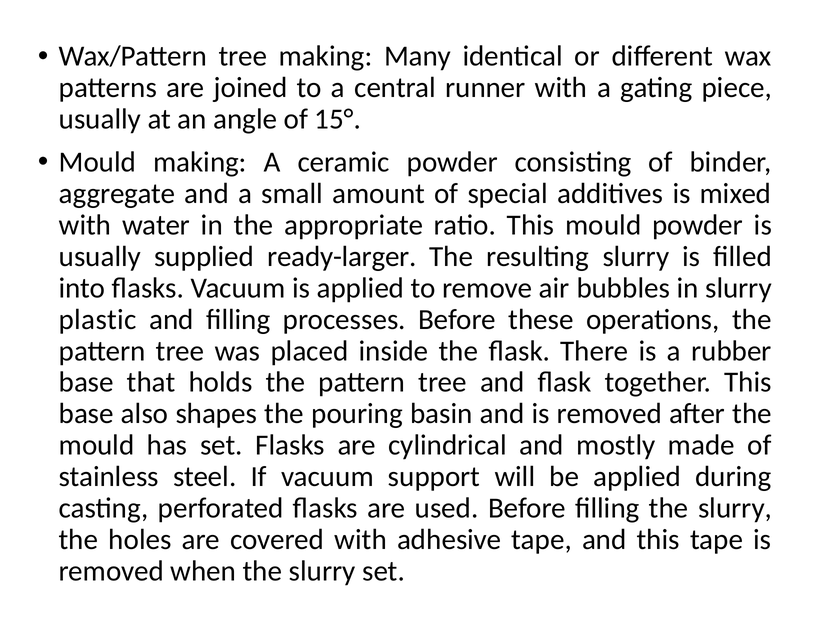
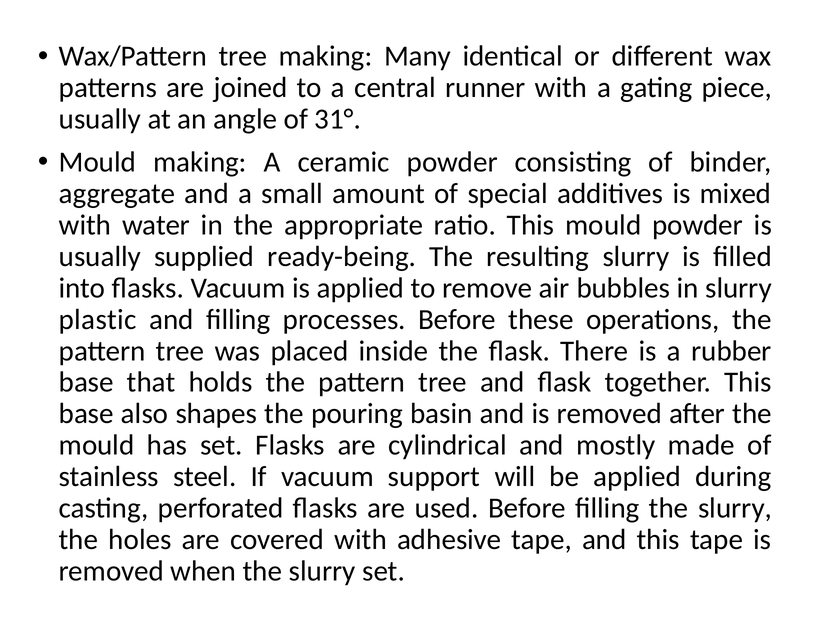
15°: 15° -> 31° (338, 119)
ready-larger: ready-larger -> ready-being (342, 256)
